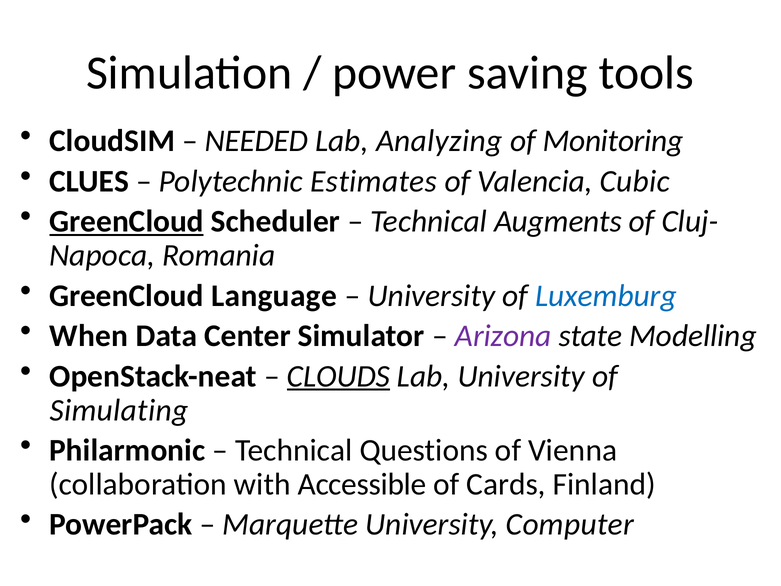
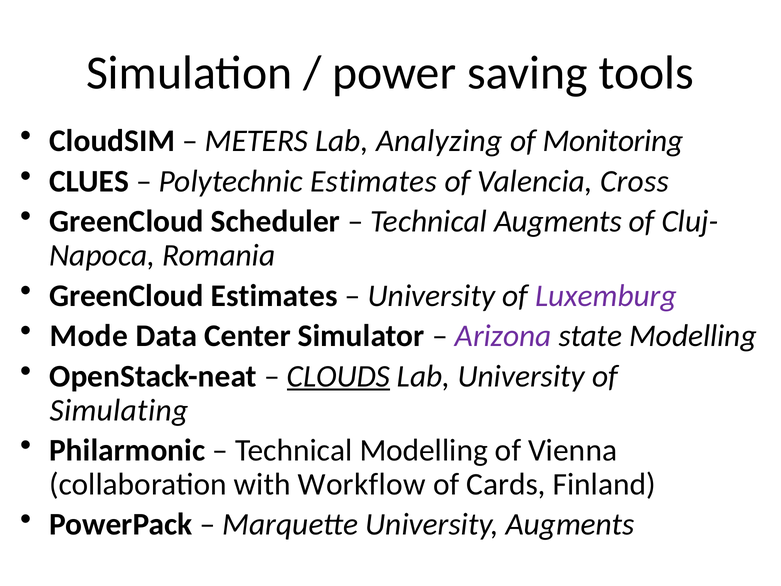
NEEDED: NEEDED -> METERS (257, 141)
Cubic: Cubic -> Cross (635, 181)
GreenCloud underline: present -> none (127, 221)
GreenCloud Language: Language -> Estimates (274, 296)
Luxemburg colour: blue -> purple (606, 296)
When: When -> Mode (89, 336)
Technical Questions: Questions -> Modelling (424, 450)
Accessible: Accessible -> Workflow (362, 484)
University Computer: Computer -> Augments (570, 524)
